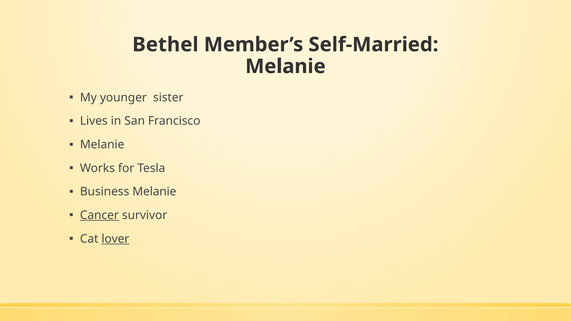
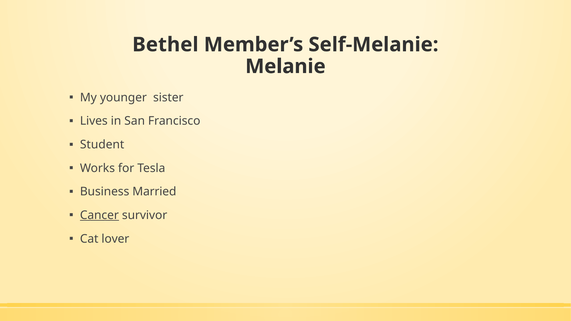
Self-Married: Self-Married -> Self-Melanie (373, 45)
Melanie: Melanie -> Student (102, 145)
Business Melanie: Melanie -> Married (154, 192)
lover underline: present -> none (115, 239)
